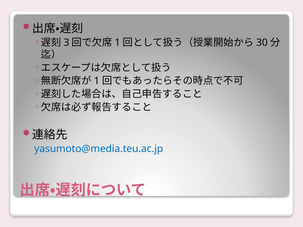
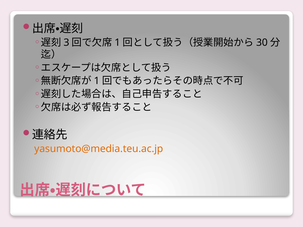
yasumoto@media.teu.ac.jp colour: blue -> orange (99, 149)
